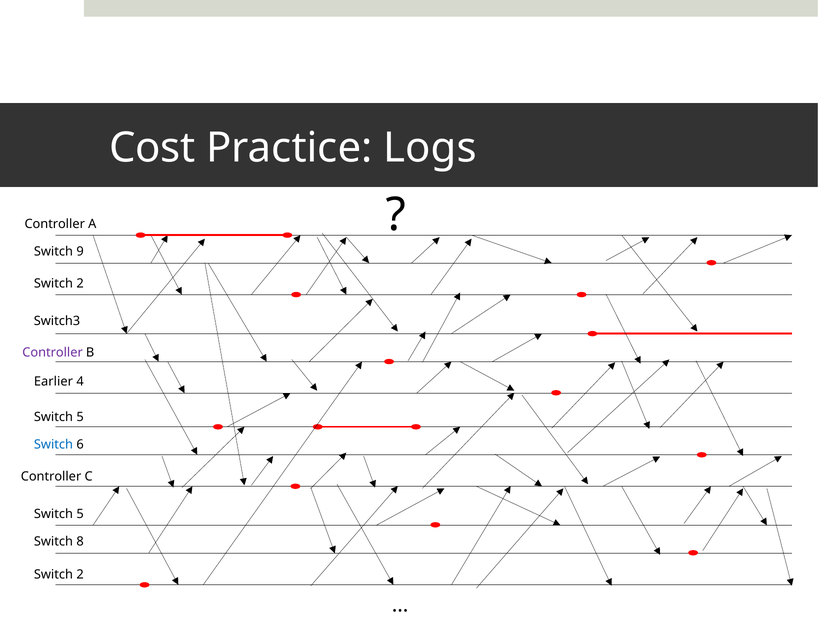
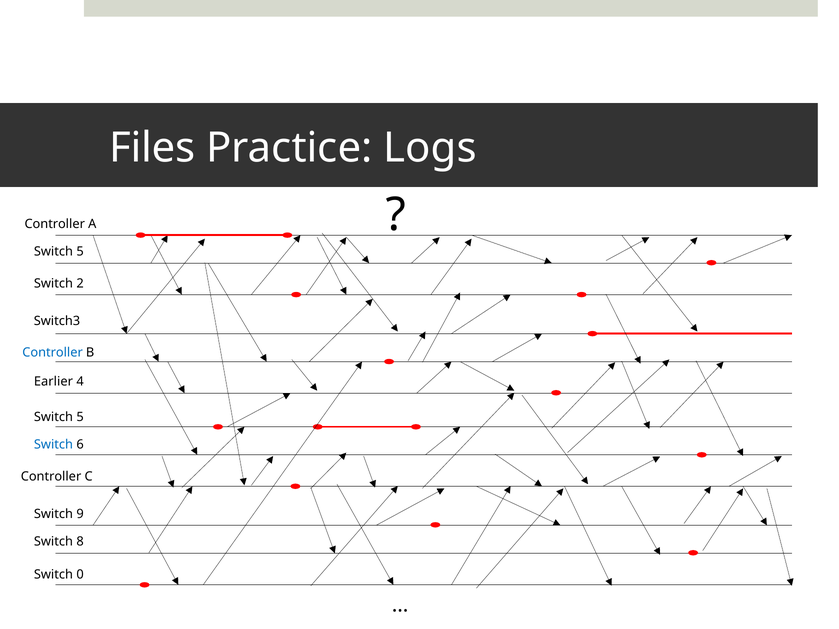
Cost: Cost -> Files (152, 148)
9: 9 -> 5 (80, 252)
Controller colour: purple -> blue (53, 353)
5: 5 -> 9 (80, 514)
2: 2 -> 0 (80, 575)
